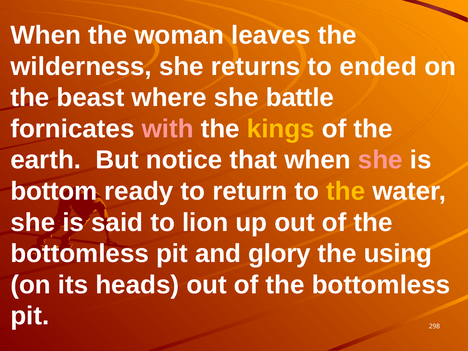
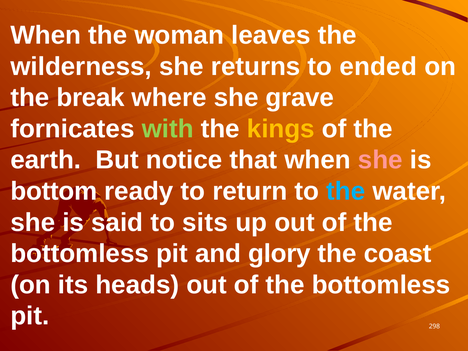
beast: beast -> break (91, 98)
battle: battle -> grave (300, 98)
with colour: pink -> light green (168, 129)
the colour: yellow -> light blue (346, 191)
lion: lion -> sits (205, 222)
using: using -> coast (398, 254)
